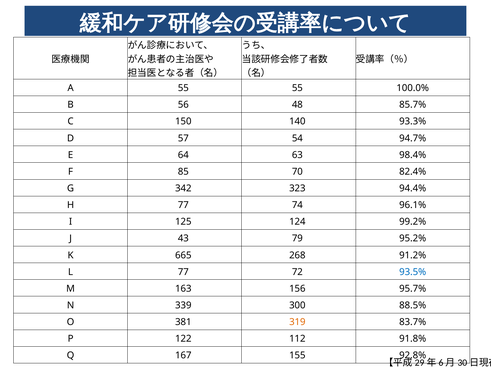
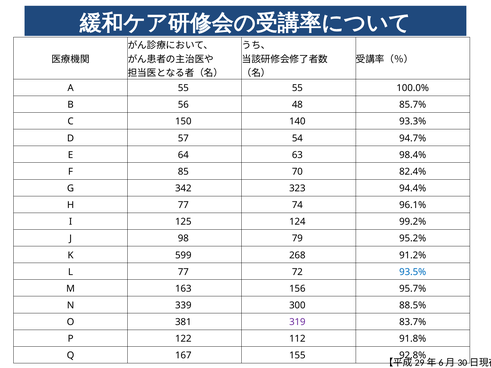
43: 43 -> 98 (183, 239)
665: 665 -> 599 (183, 255)
319 colour: orange -> purple (297, 322)
